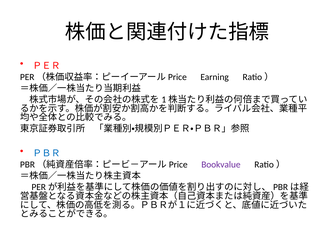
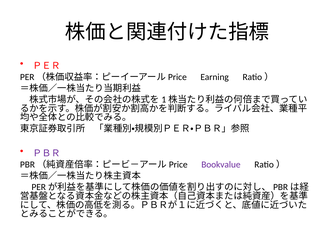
ＰＢＲ colour: blue -> purple (47, 154)
